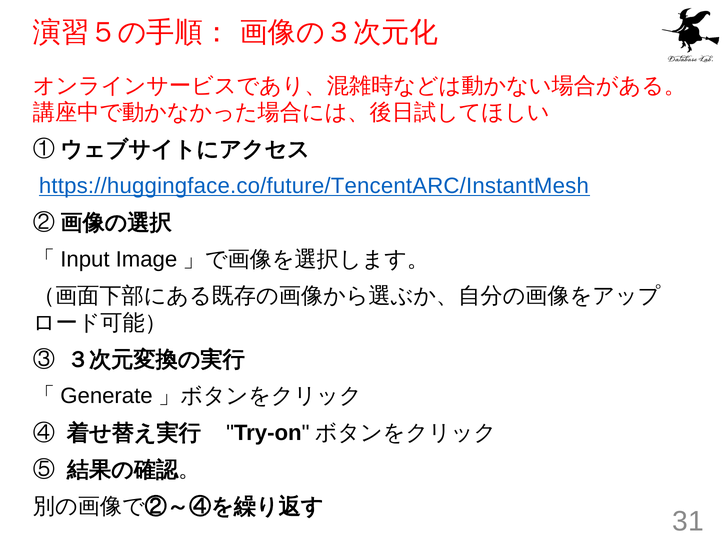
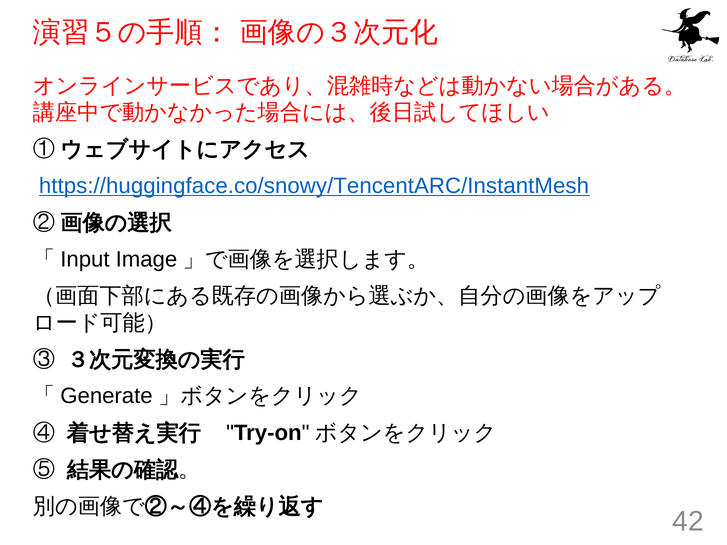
https://huggingface.co/future/TencentARC/InstantMesh: https://huggingface.co/future/TencentARC/InstantMesh -> https://huggingface.co/snowy/TencentARC/InstantMesh (314, 186)
31: 31 -> 42 (688, 522)
